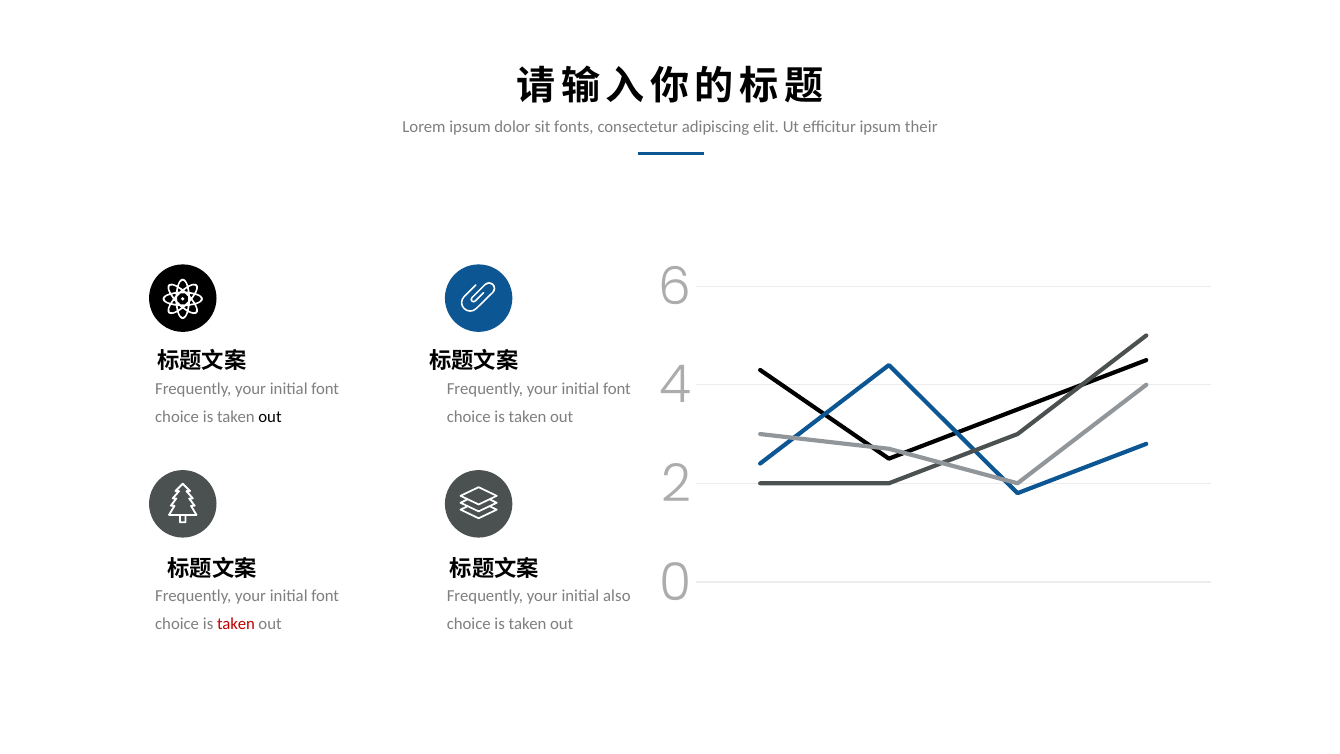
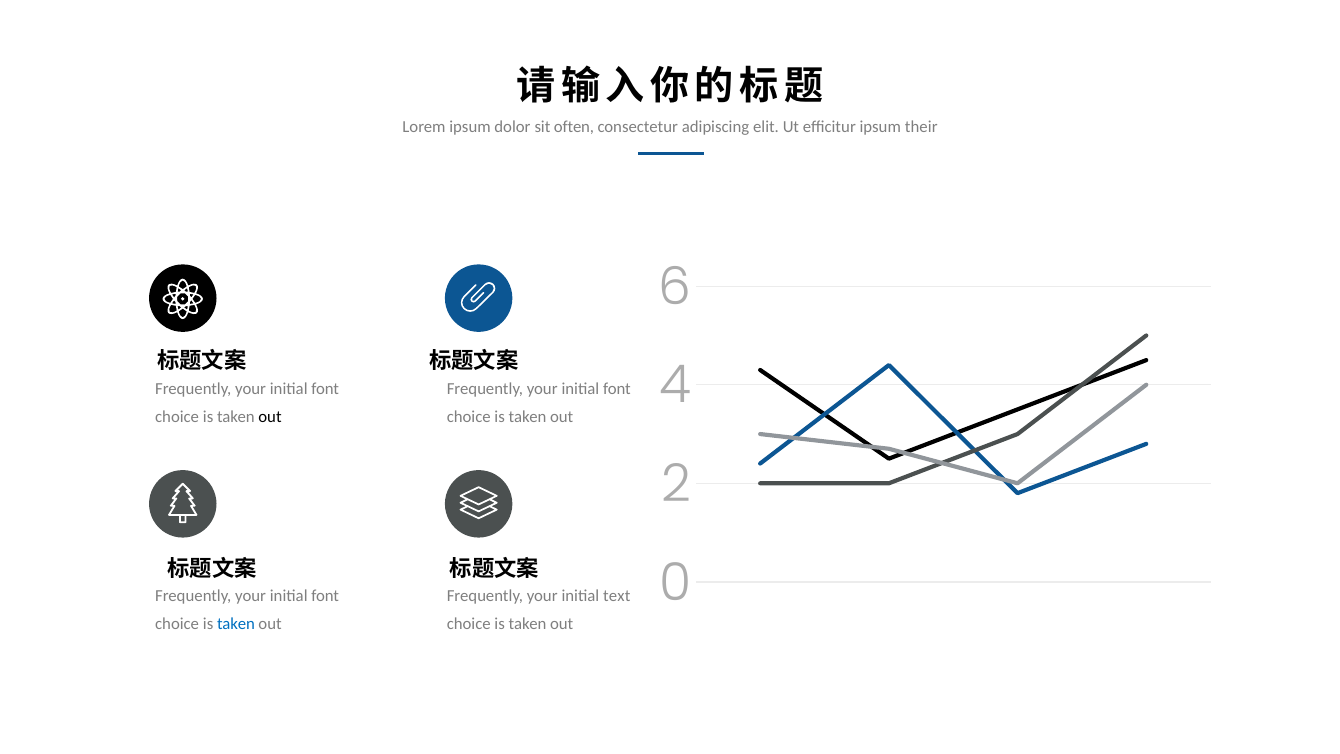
fonts: fonts -> often (574, 127)
also: also -> text (617, 596)
taken colour: red -> blue (236, 624)
